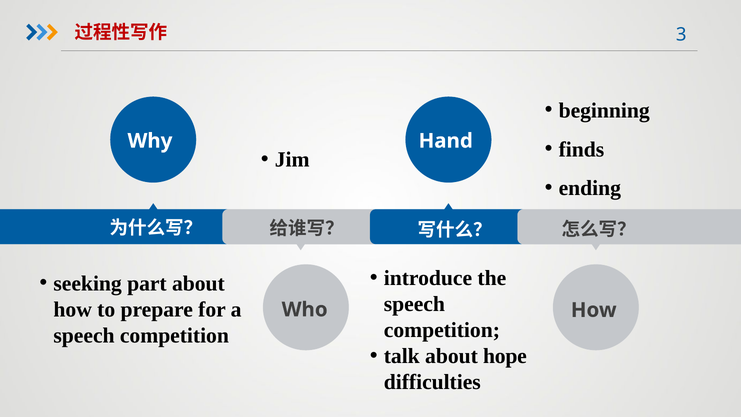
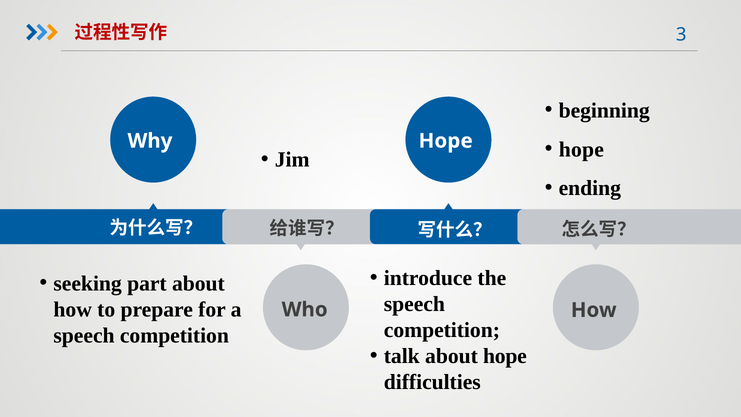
Why Hand: Hand -> Hope (446, 141)
finds: finds -> hope (581, 149)
